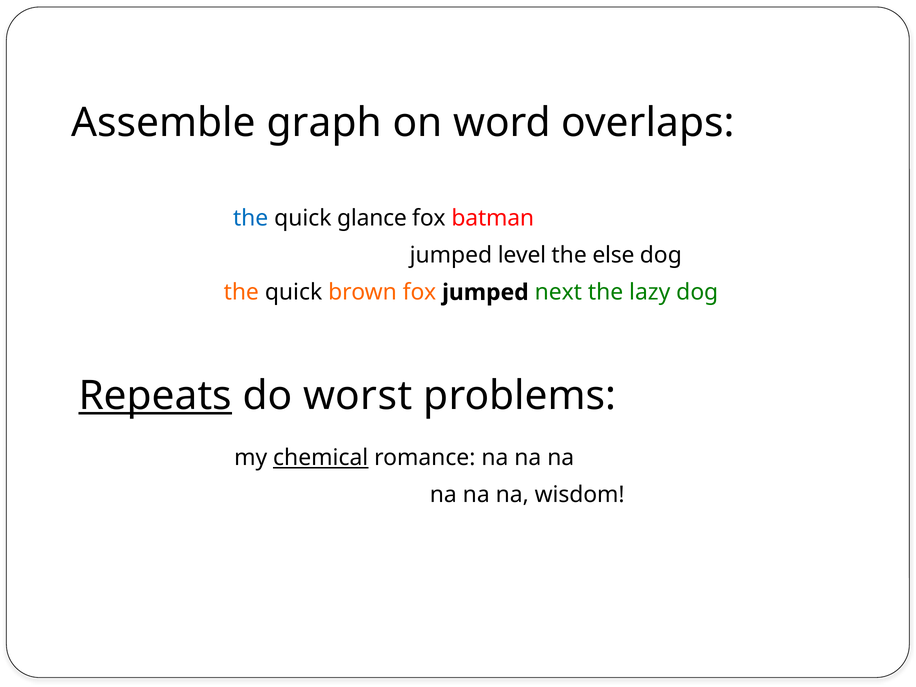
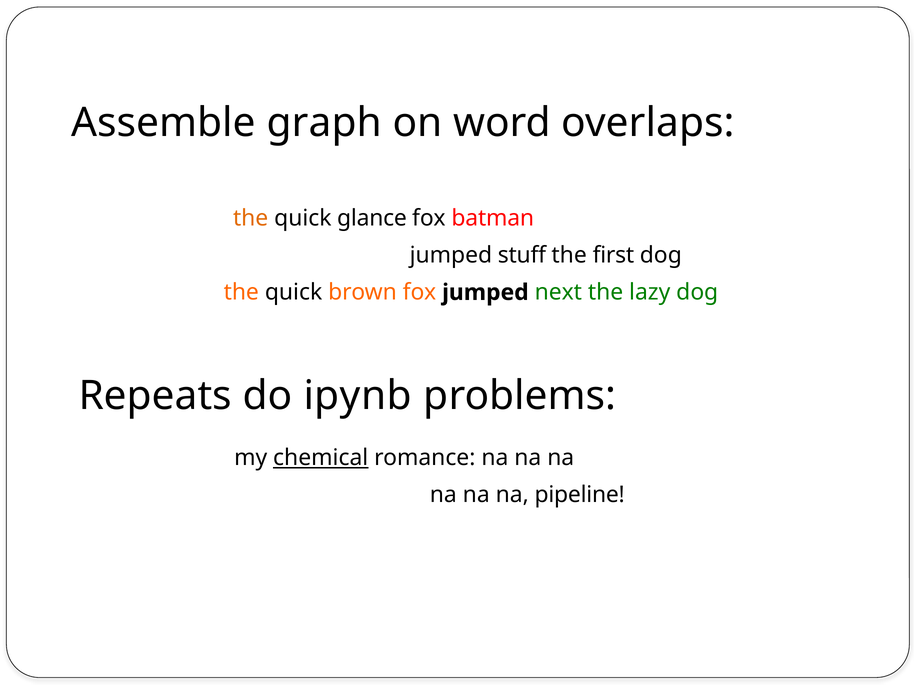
the colour: blue -> orange (251, 218)
level: level -> stuff (522, 255)
else: else -> first (613, 255)
Repeats underline: present -> none (155, 396)
worst: worst -> ipynb (358, 396)
wisdom: wisdom -> pipeline (580, 495)
